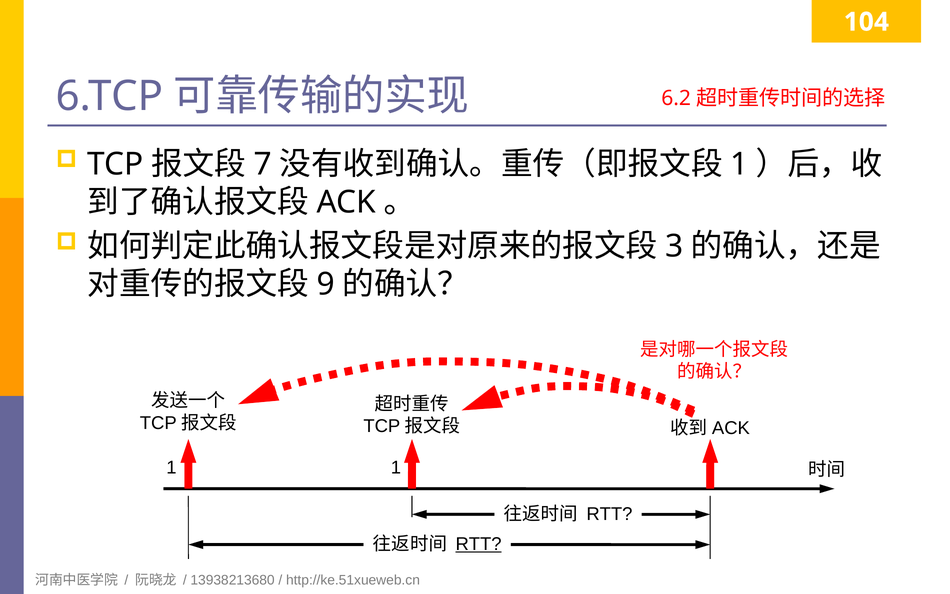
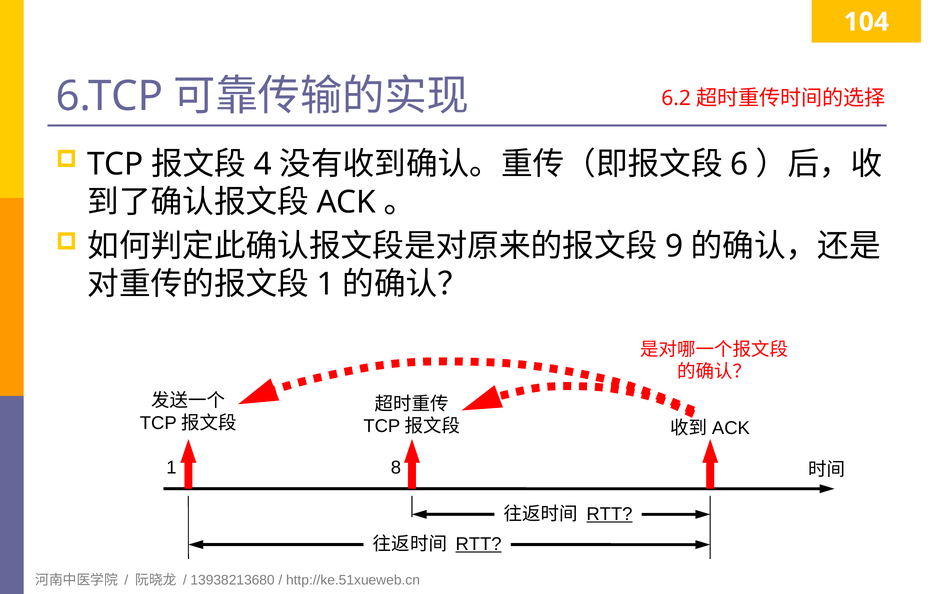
7: 7 -> 4 (263, 164)
1: 1 -> 6 (739, 164)
3: 3 -> 9 (674, 246)
9: 9 -> 1 (326, 284)
1 1: 1 -> 8 (396, 468)
RTT underline: none -> present (609, 514)
